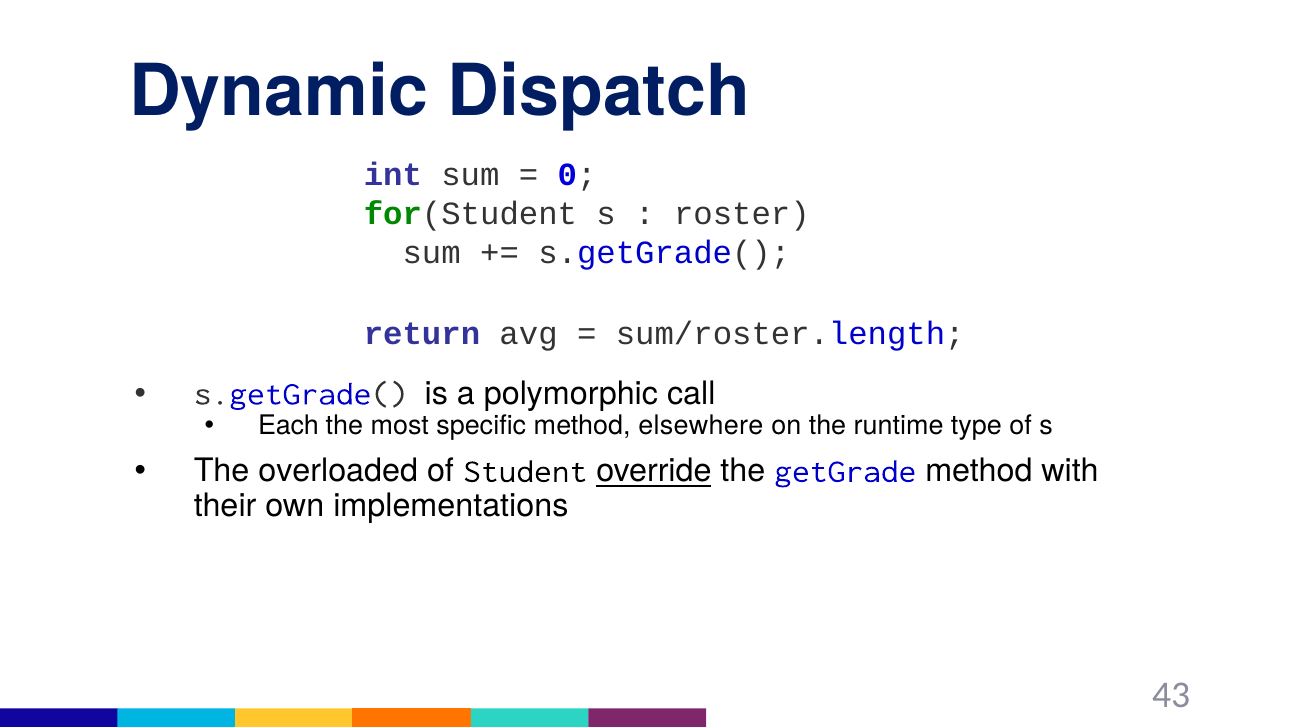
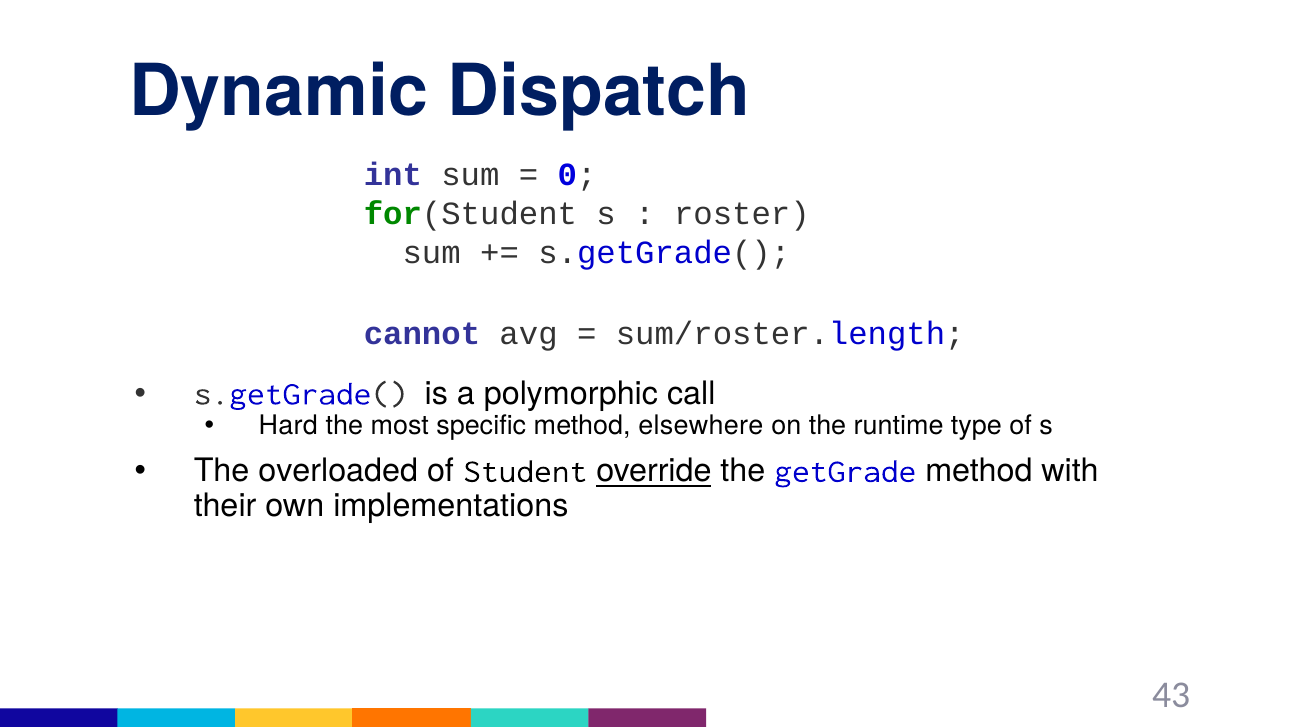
return: return -> cannot (422, 334)
Each: Each -> Hard (288, 426)
